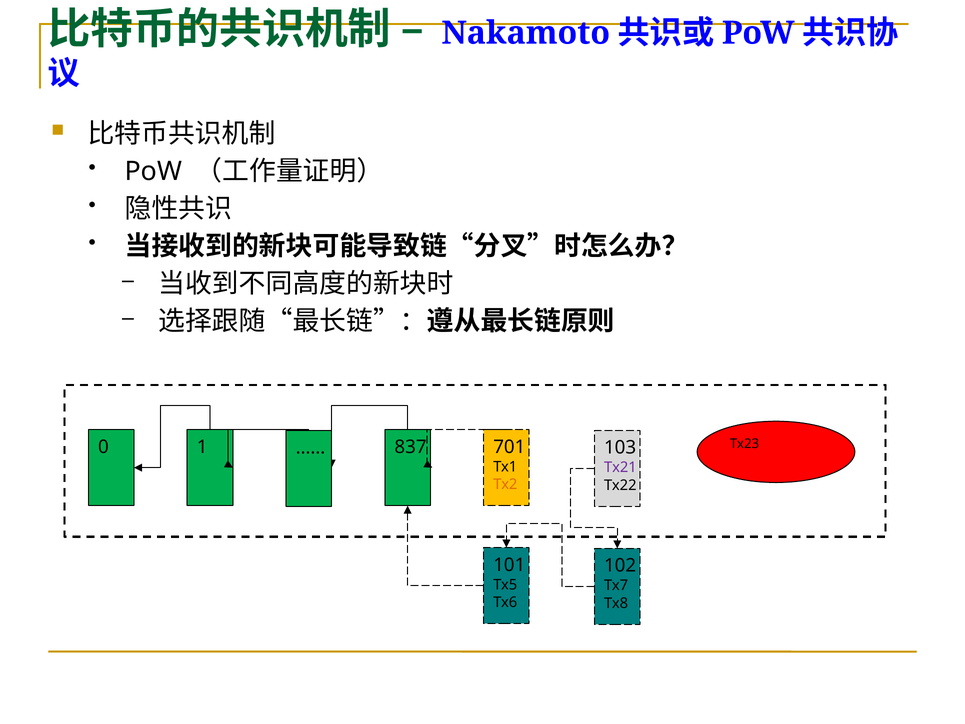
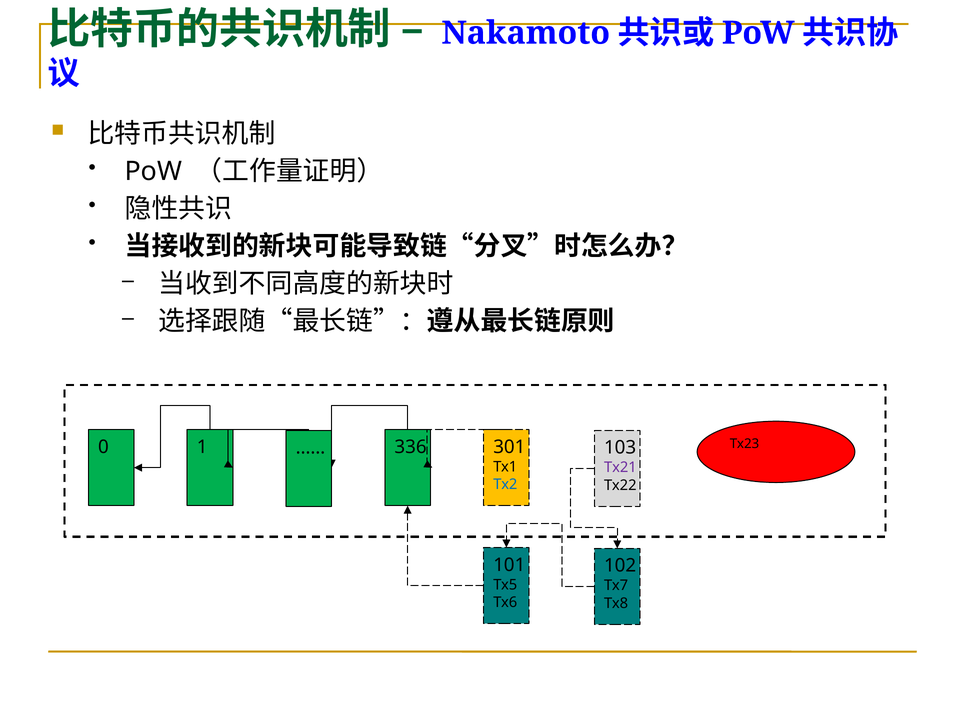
837: 837 -> 336 (411, 447)
701: 701 -> 301 (509, 447)
Tx2 colour: orange -> blue (505, 484)
